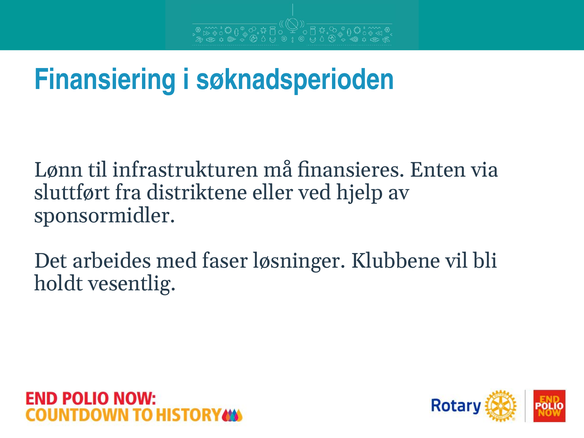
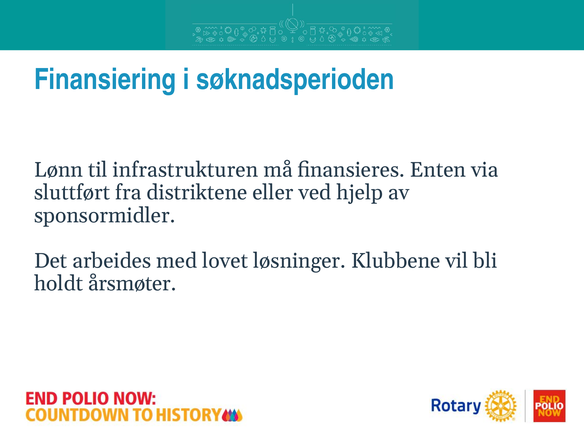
faser: faser -> lovet (225, 261)
vesentlig: vesentlig -> årsmøter (132, 284)
